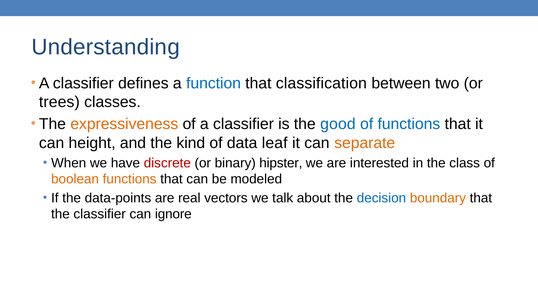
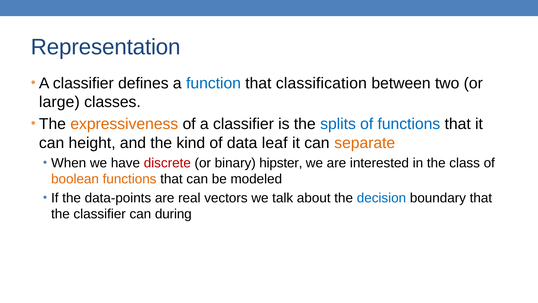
Understanding: Understanding -> Representation (106, 47)
trees: trees -> large (59, 102)
good: good -> splits (338, 124)
boundary colour: orange -> black (438, 198)
ignore: ignore -> during (173, 214)
